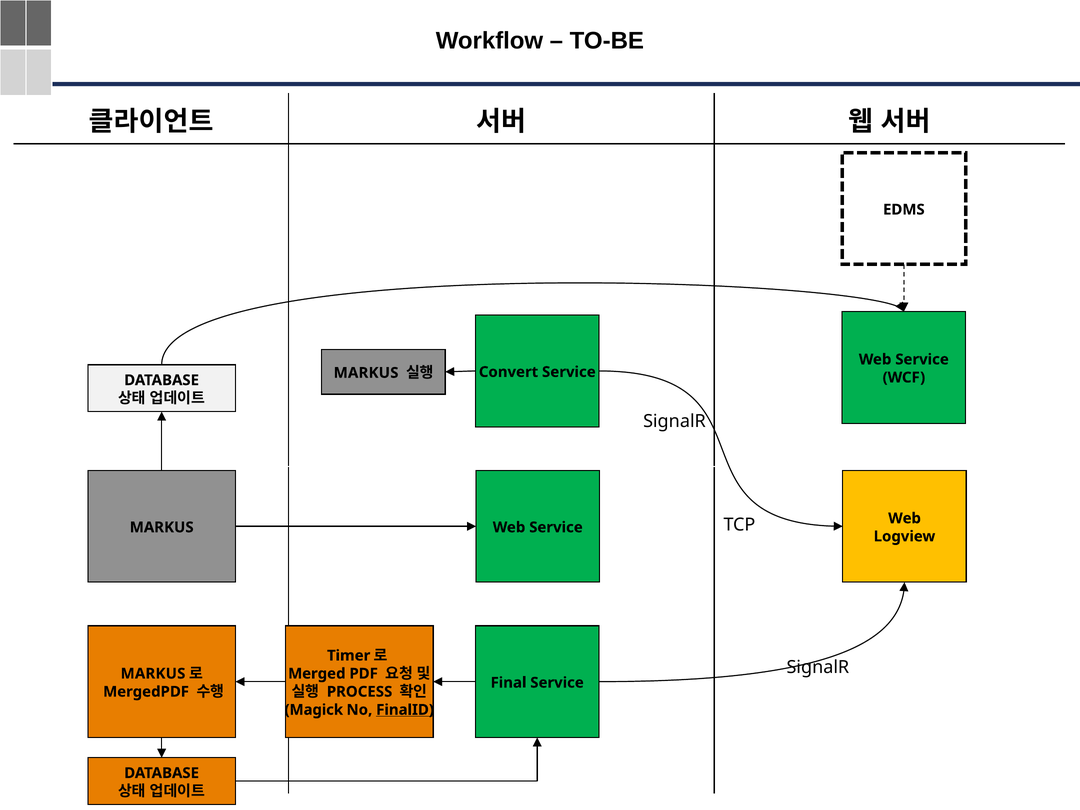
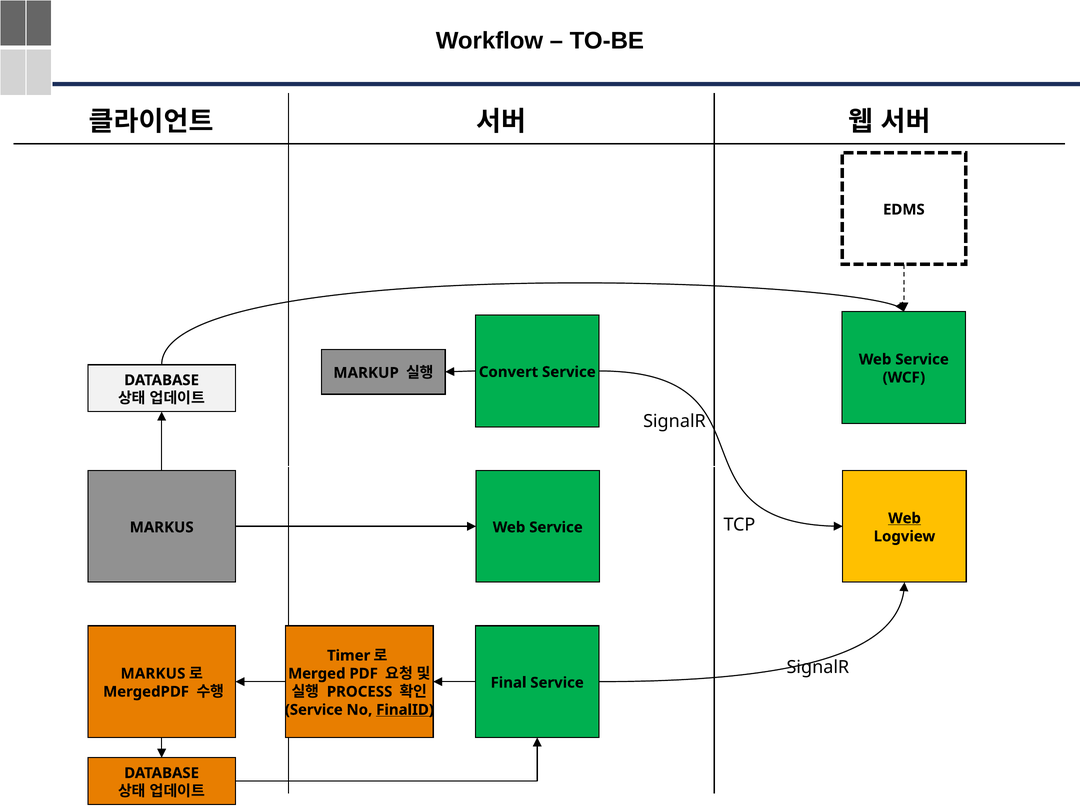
MARKUS: MARKUS -> MARKUP (366, 373)
Web underline: none -> present (905, 518)
Magick: Magick -> Service (314, 710)
